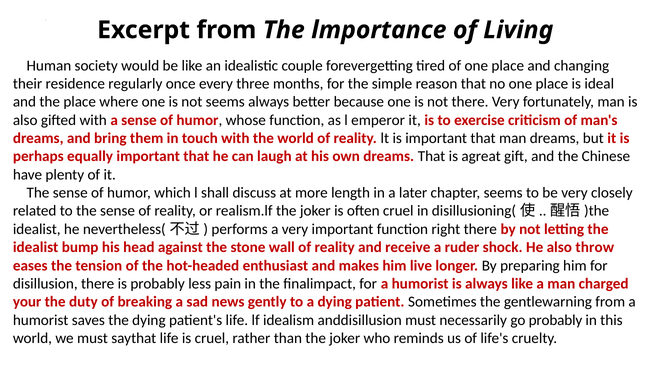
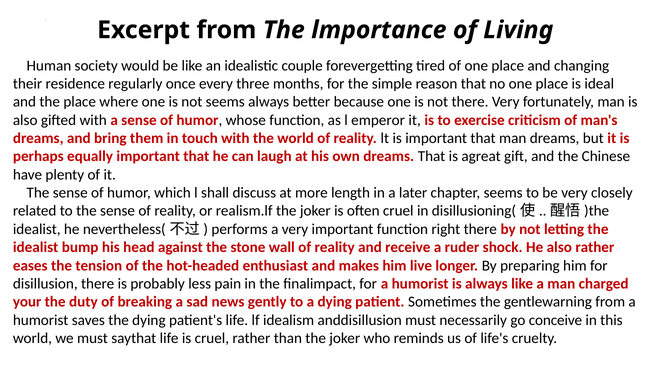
also throw: throw -> rather (595, 248)
go probably: probably -> conceive (555, 320)
